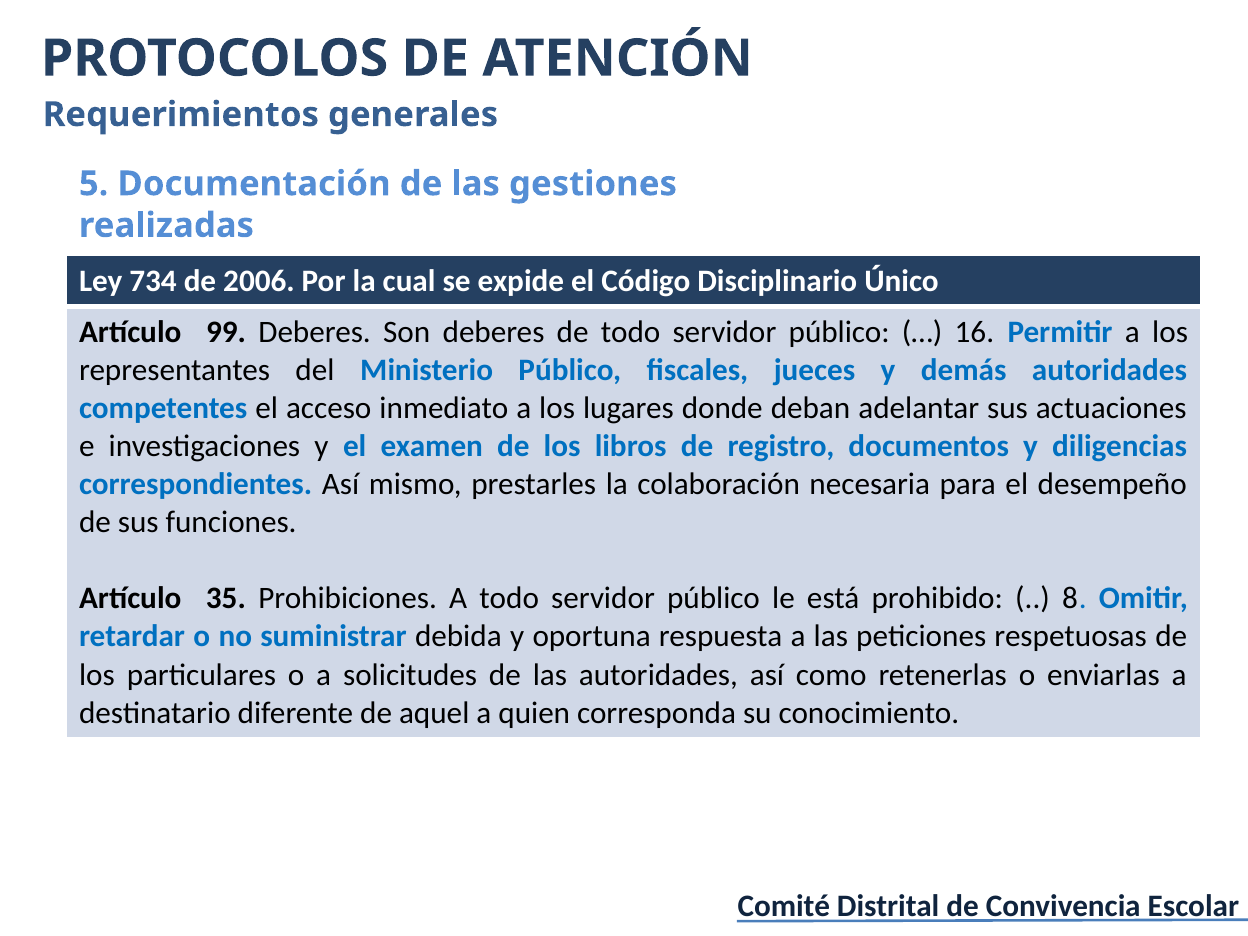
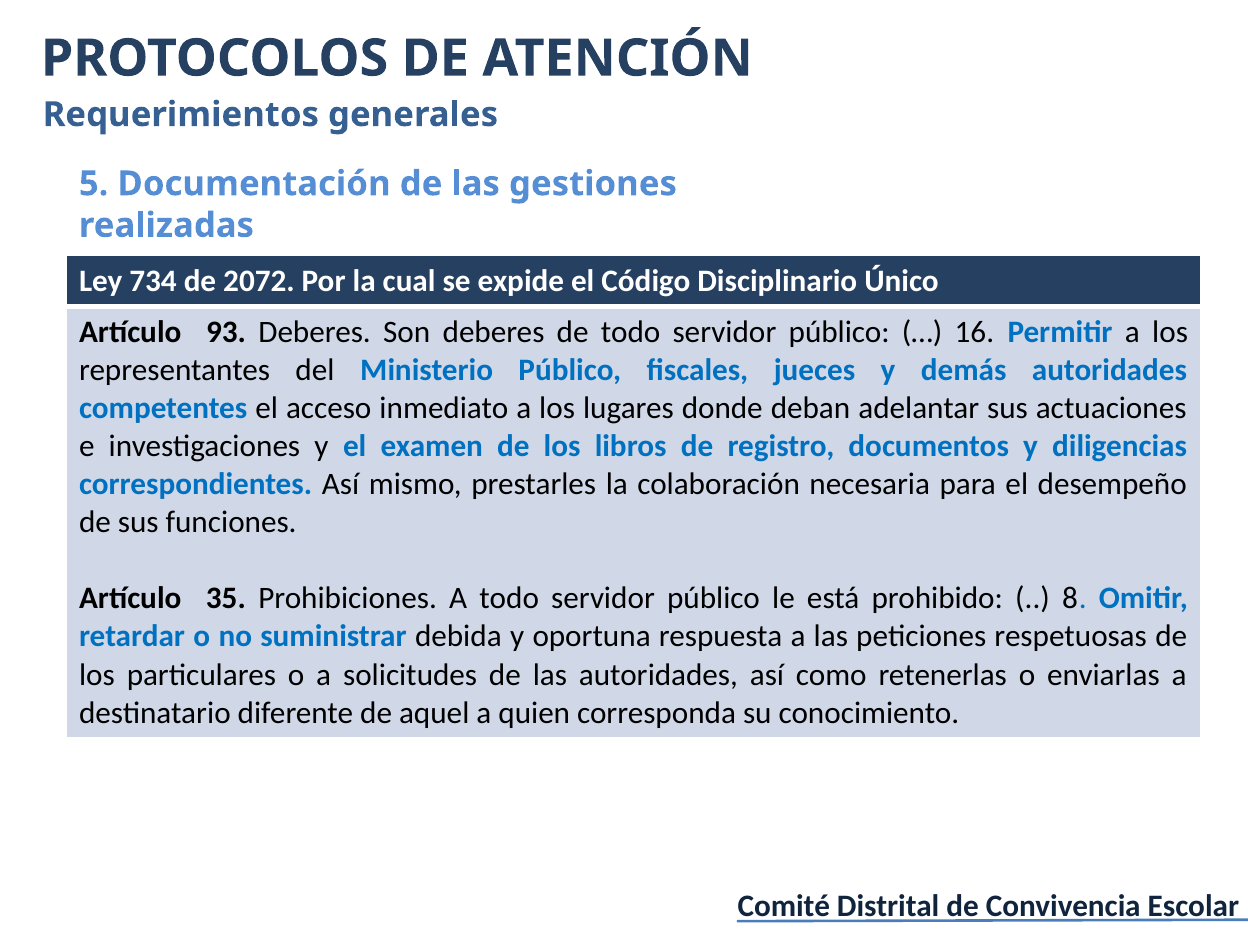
2006: 2006 -> 2072 (259, 281)
99: 99 -> 93 (226, 332)
